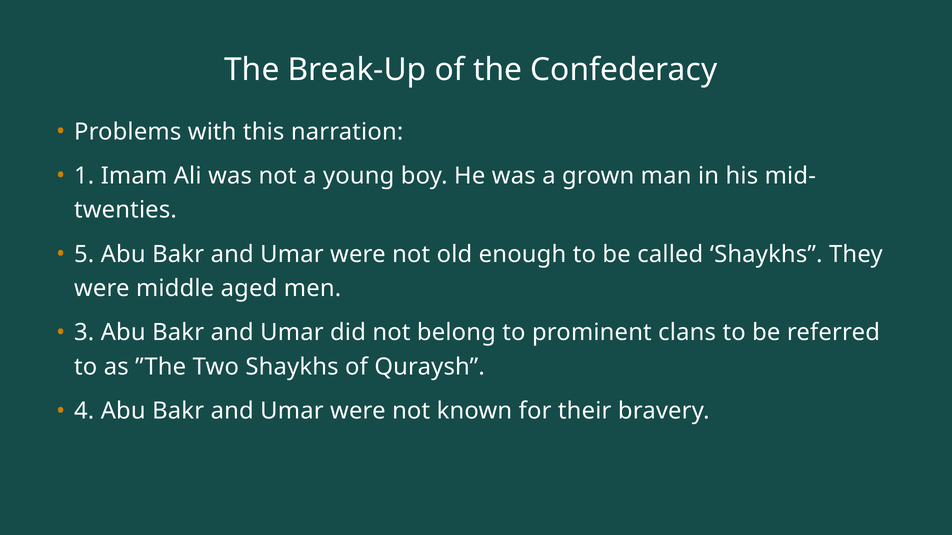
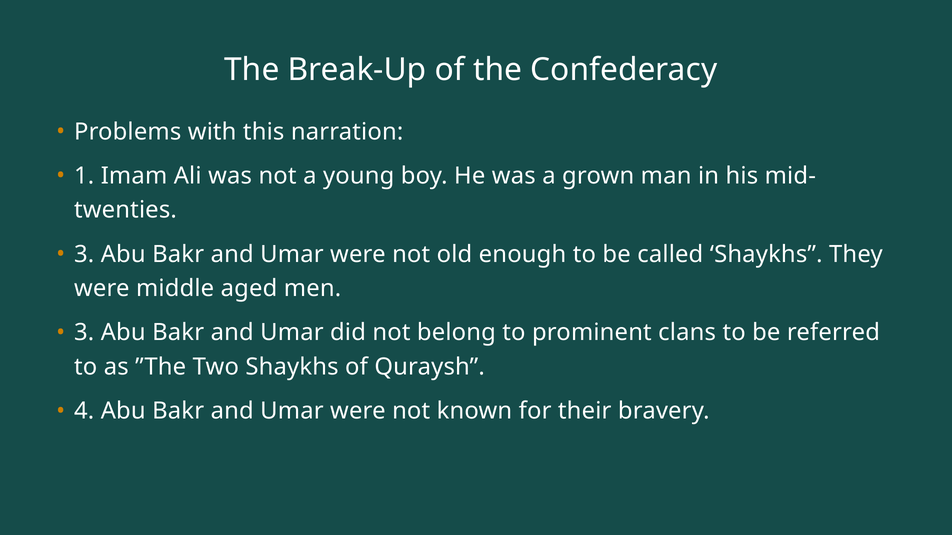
5: 5 -> 3 (84, 254)
